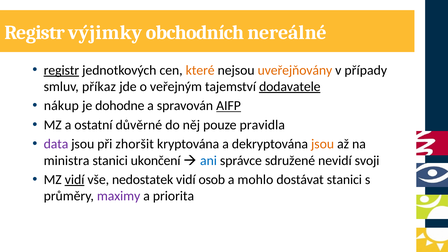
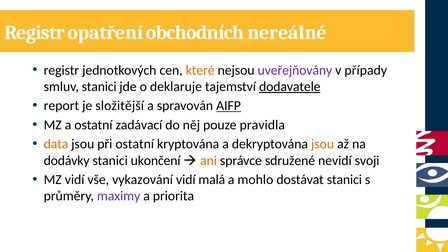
výjimky: výjimky -> opatření (105, 32)
registr underline: present -> none (61, 70)
uveřejňovány colour: orange -> purple (295, 70)
smluv příkaz: příkaz -> stanici (99, 87)
veřejným: veřejným -> deklaruje (176, 87)
nákup: nákup -> report (61, 106)
dohodne: dohodne -> složitější (120, 106)
důvěrné: důvěrné -> zadávací (139, 125)
data colour: purple -> orange (56, 144)
při zhoršit: zhoršit -> ostatní (135, 144)
ministra: ministra -> dodávky (67, 161)
ani colour: blue -> orange (208, 161)
vidí underline: present -> none (75, 180)
nedostatek: nedostatek -> vykazování (143, 180)
osob: osob -> malá (212, 180)
